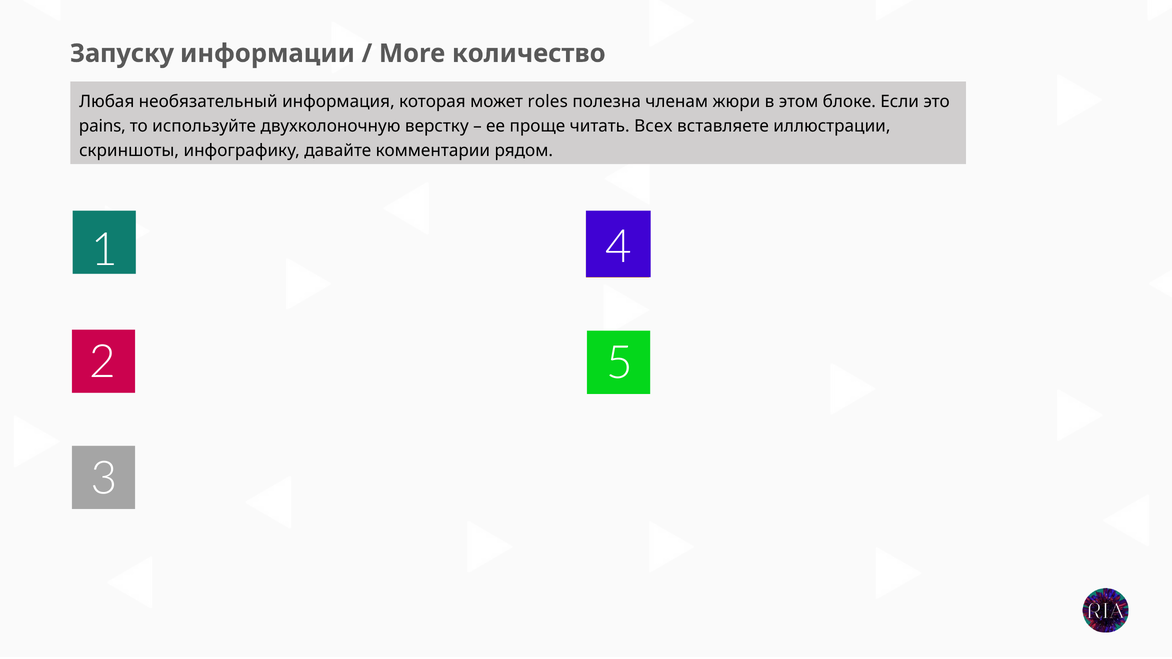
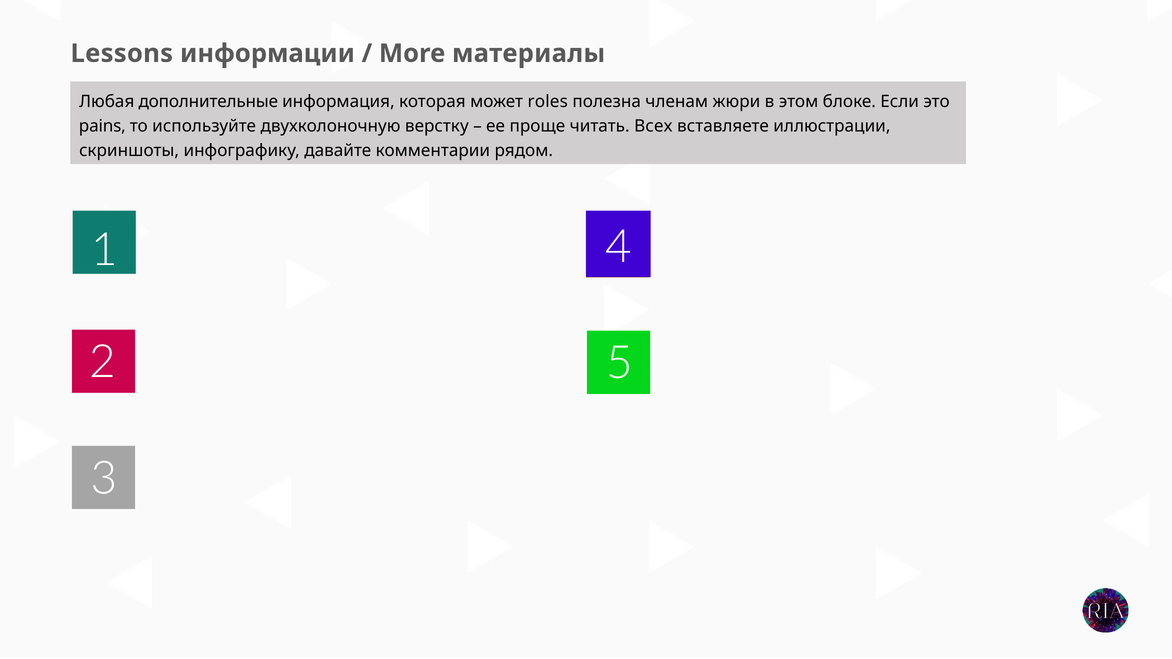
Запуску: Запуску -> Lessons (122, 53)
количество: количество -> материалы (529, 53)
необязательный: необязательный -> дополнительные (208, 102)
